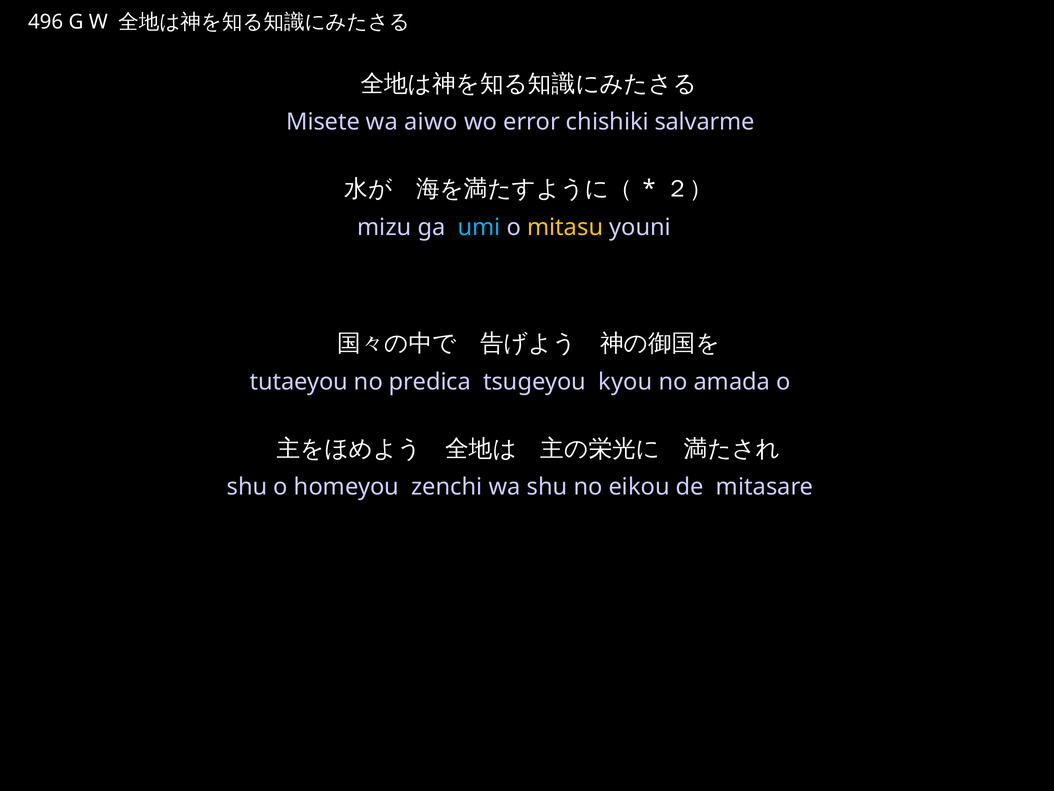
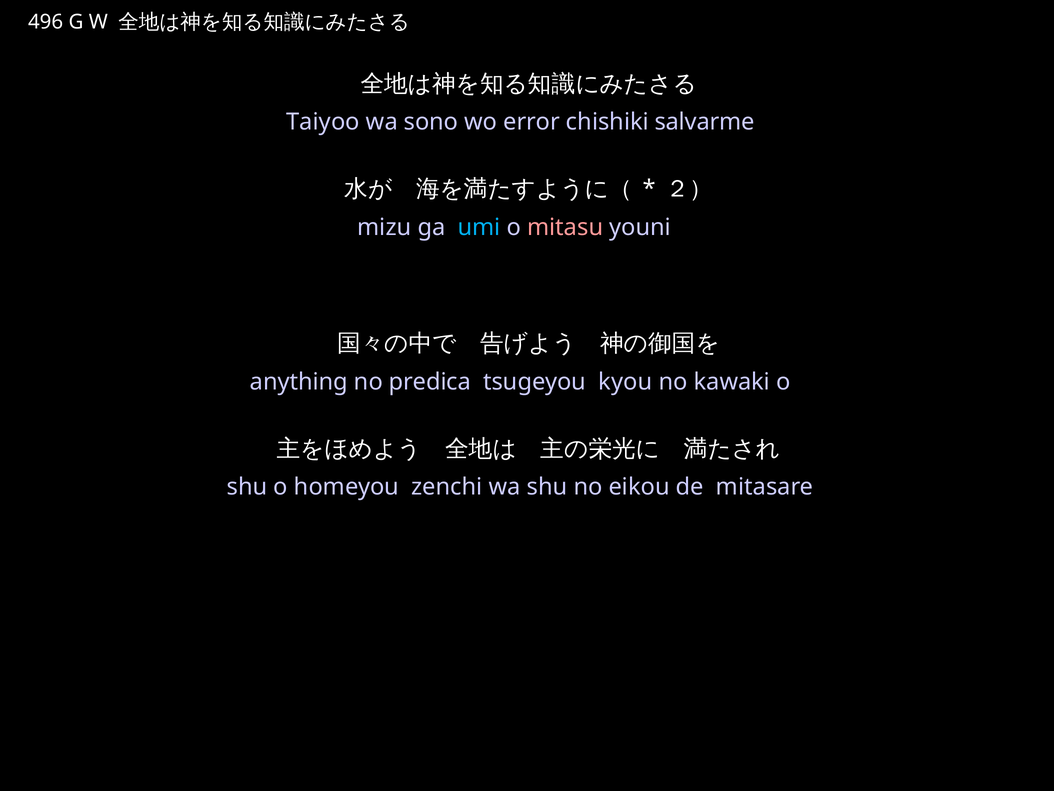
Misete: Misete -> Taiyoo (323, 122)
aiwo: aiwo -> sono (431, 122)
mitasu colour: yellow -> pink (565, 227)
tutaeyou: tutaeyou -> anything (299, 381)
amada: amada -> kawaki (732, 381)
